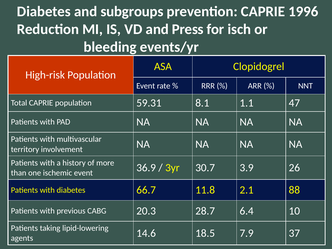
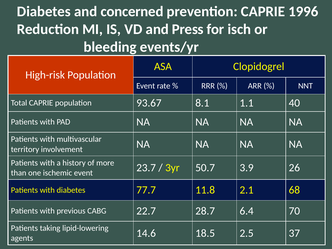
subgroups: subgroups -> concerned (132, 12)
59.31: 59.31 -> 93.67 (149, 103)
47: 47 -> 40 (294, 103)
36.9: 36.9 -> 23.7 (146, 168)
30.7: 30.7 -> 50.7 (205, 168)
66.7: 66.7 -> 77.7 (146, 190)
88: 88 -> 68 (294, 190)
20.3: 20.3 -> 22.7 (146, 211)
10: 10 -> 70 (294, 211)
7.9: 7.9 -> 2.5 (247, 233)
